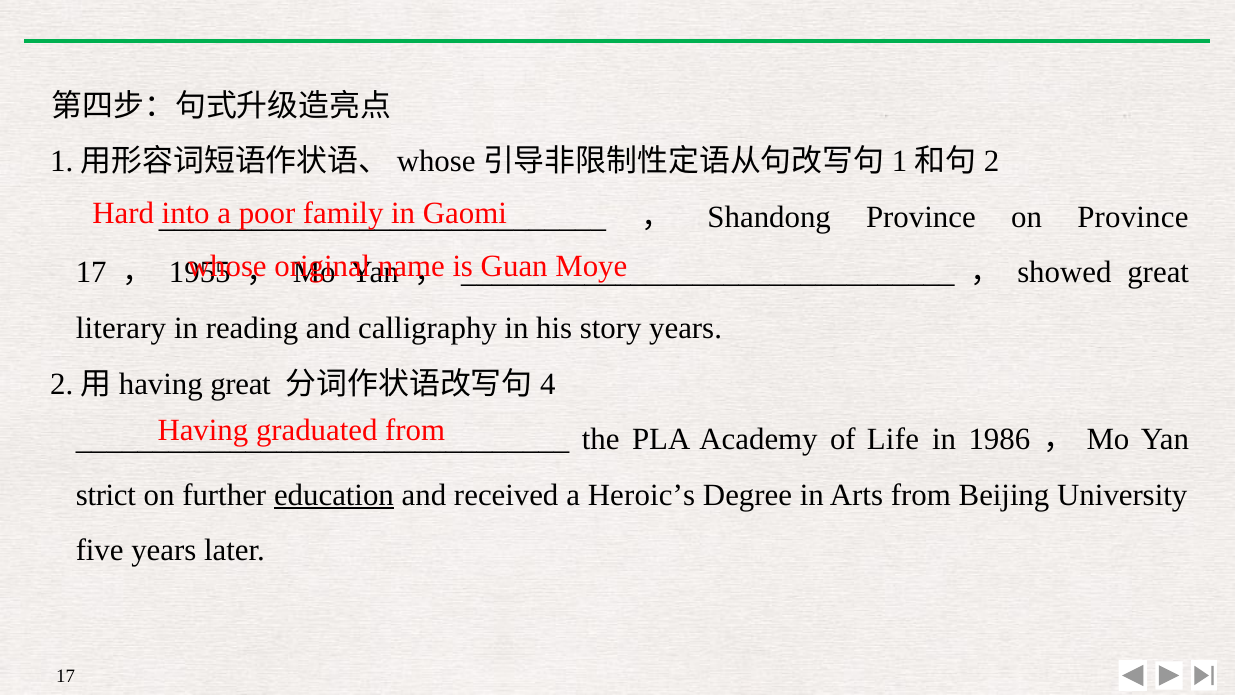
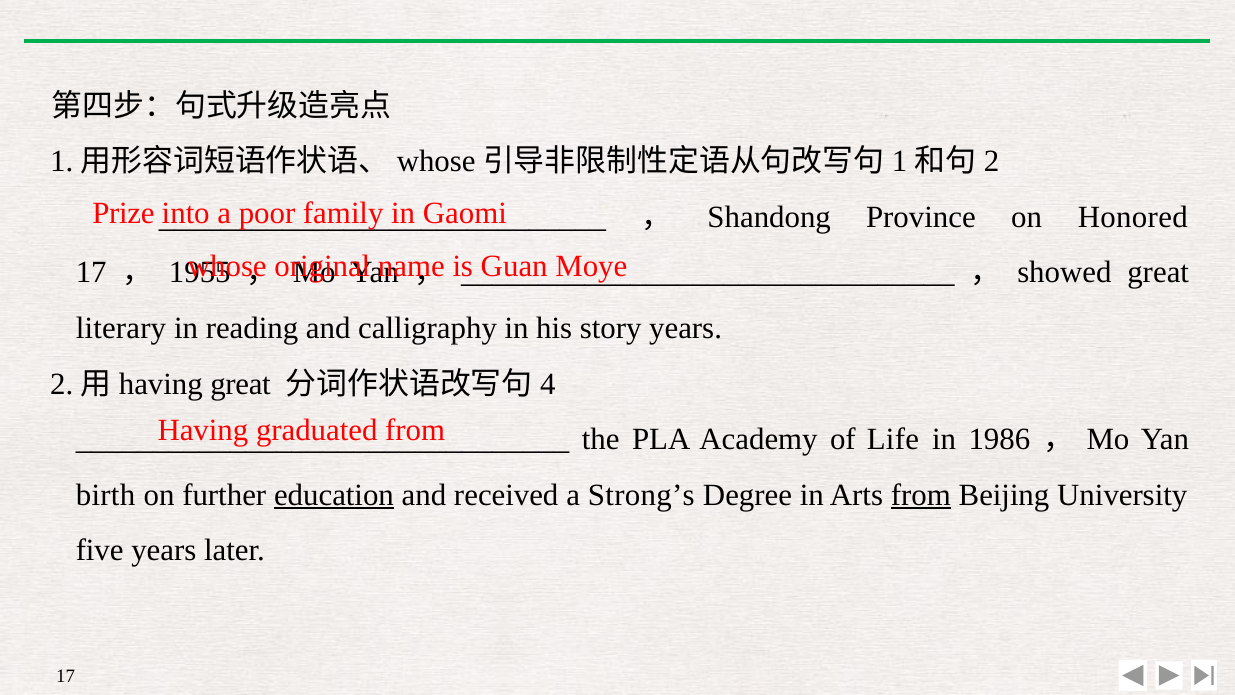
Hard: Hard -> Prize (123, 213)
on Province: Province -> Honored (1133, 217)
strict: strict -> birth (106, 495)
Heroic’s: Heroic’s -> Strong’s (641, 495)
from underline: none -> present (921, 495)
